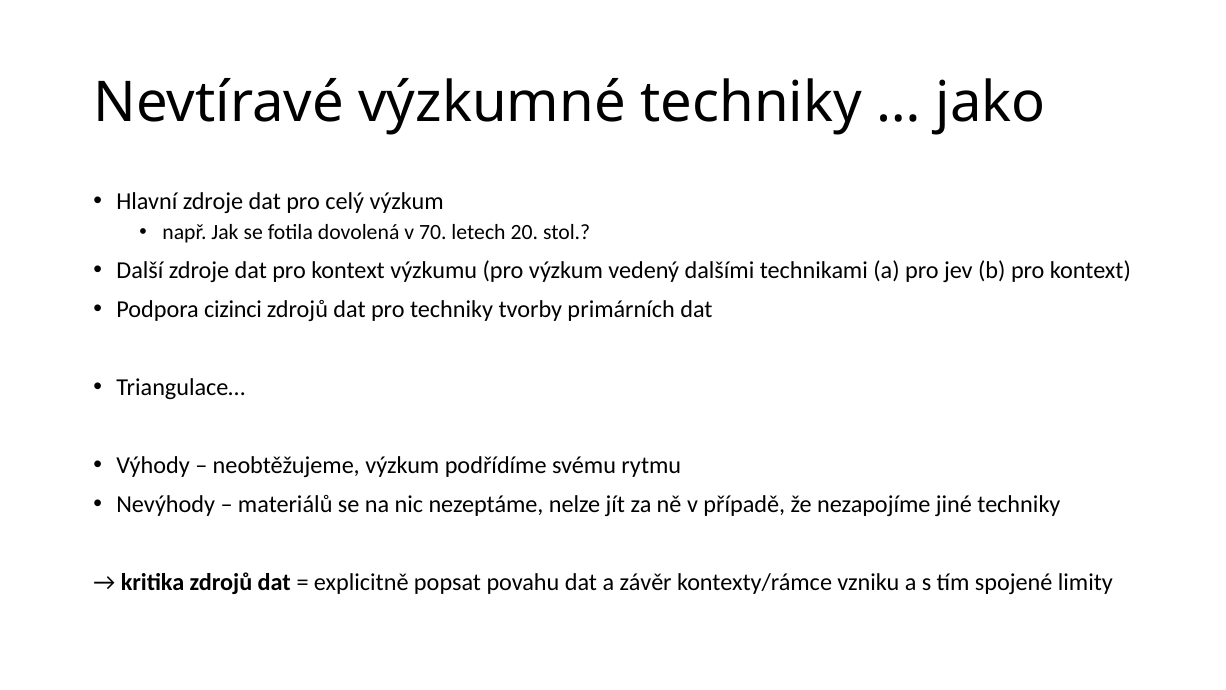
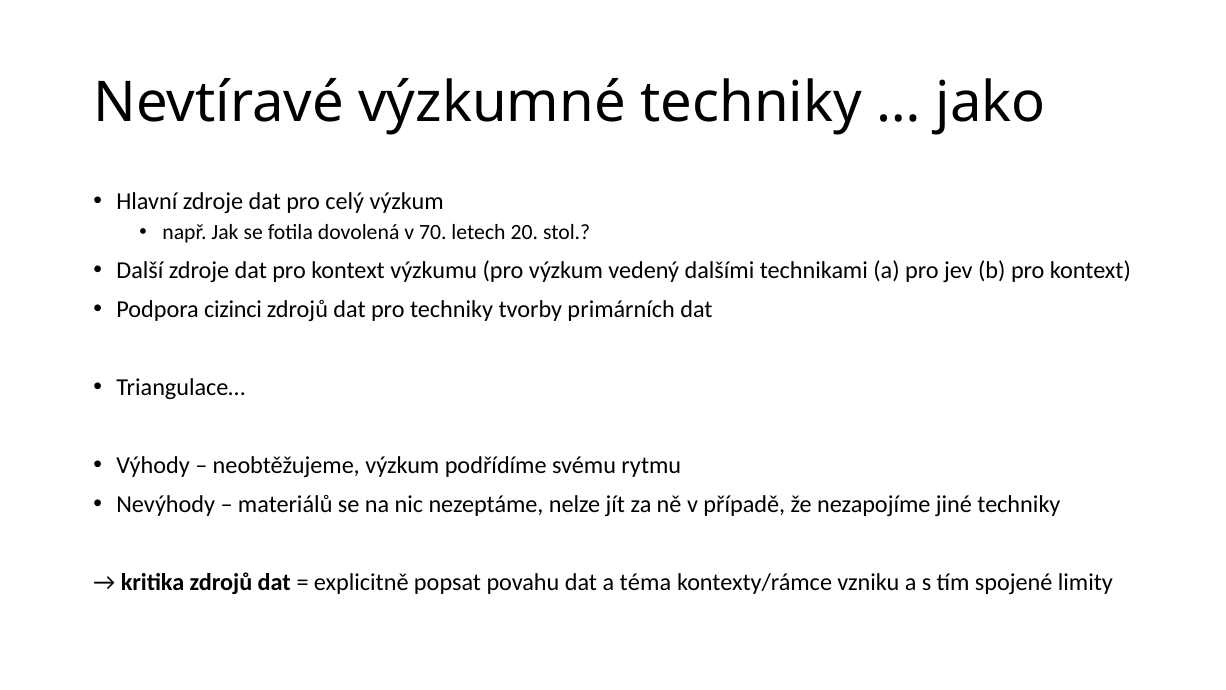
závěr: závěr -> téma (645, 582)
